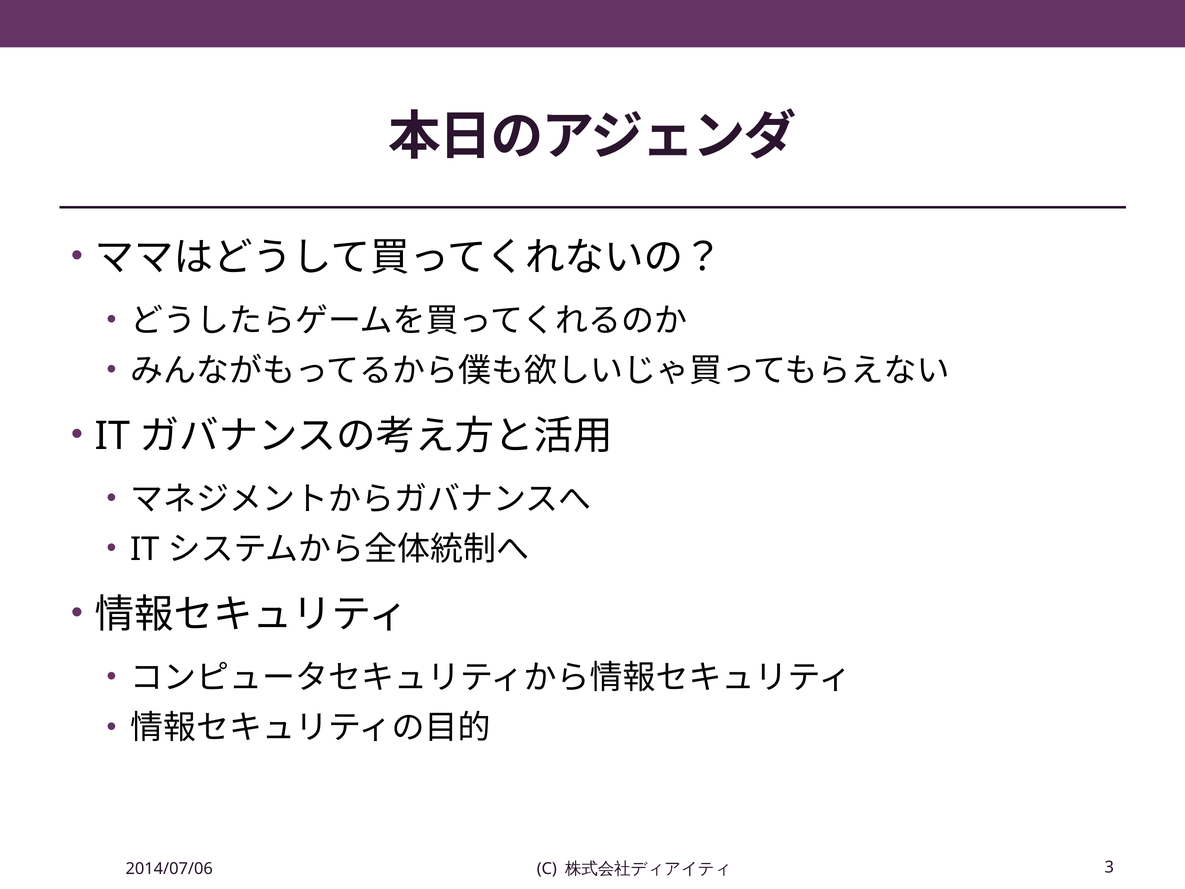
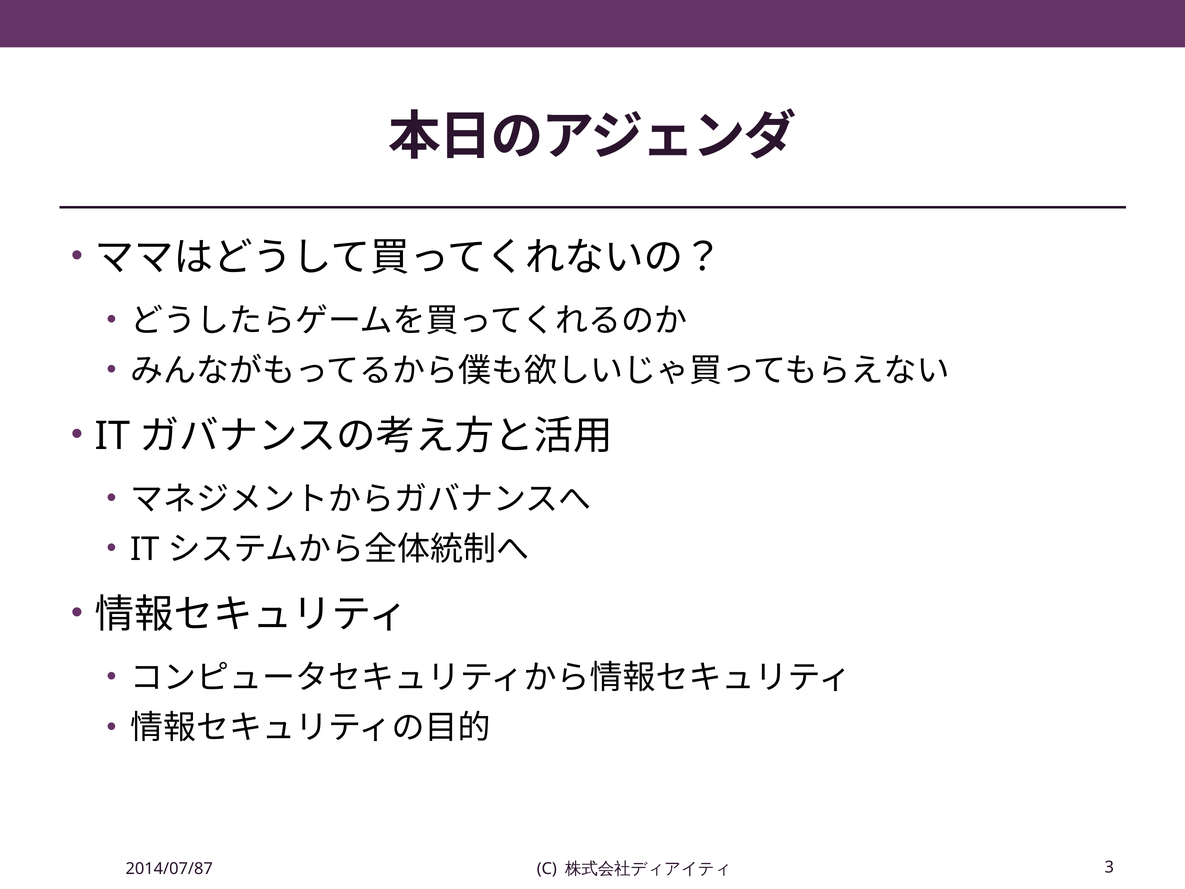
2014/07/06: 2014/07/06 -> 2014/07/87 (169, 869)
